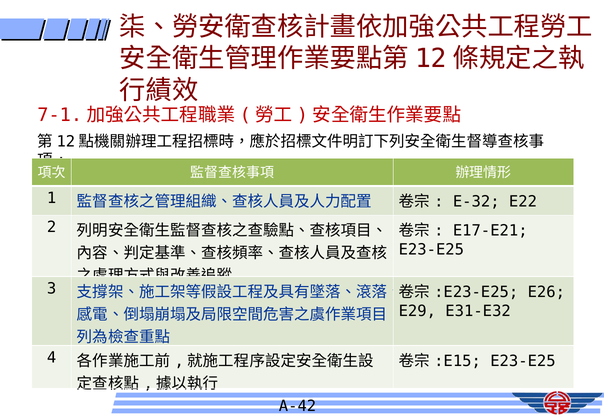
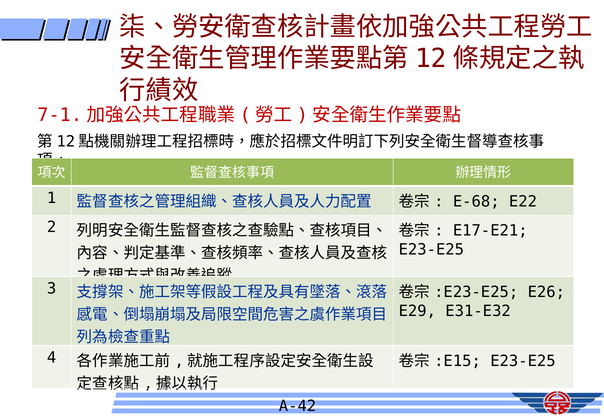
E-32: E-32 -> E-68 (476, 202)
